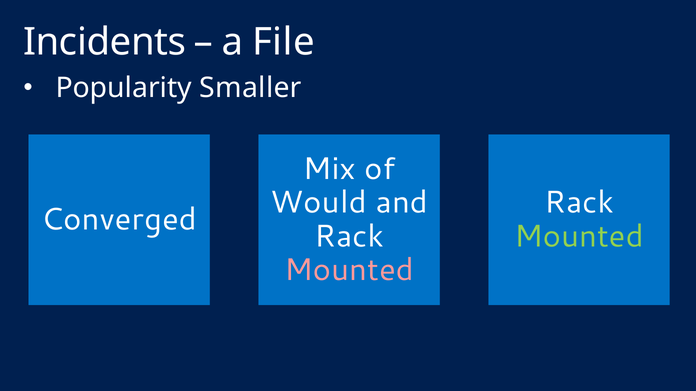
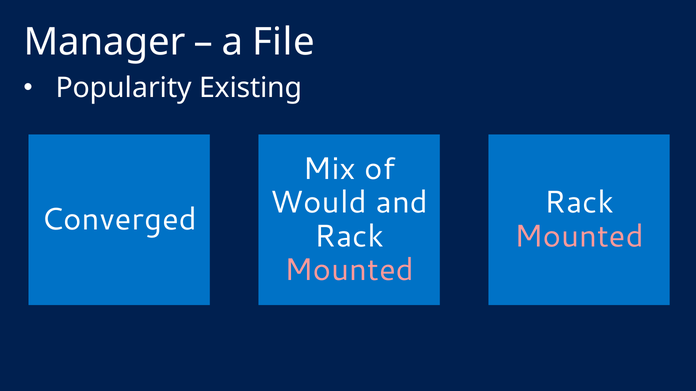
Incidents: Incidents -> Manager (104, 42)
Smaller: Smaller -> Existing (251, 88)
Mounted colour: light green -> pink (579, 237)
